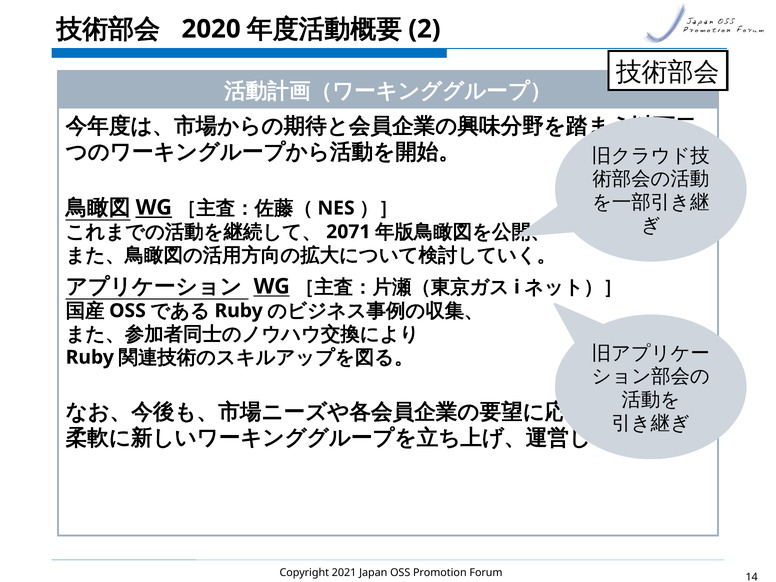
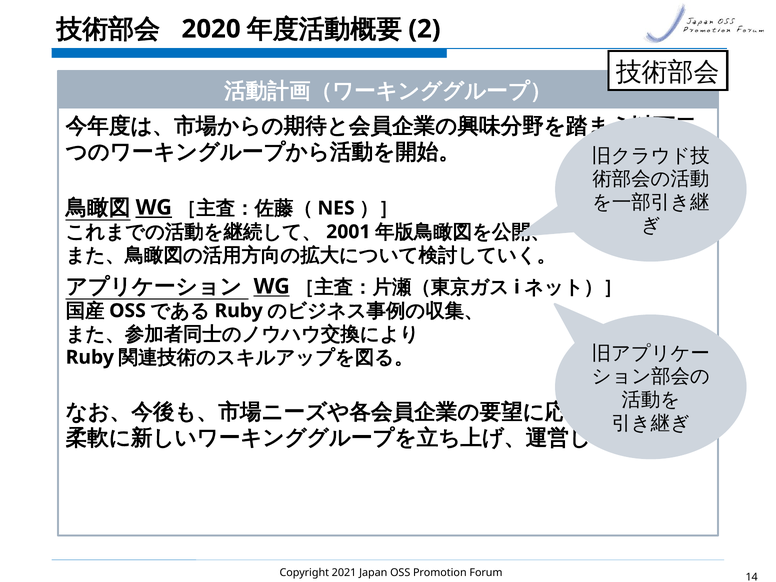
2071: 2071 -> 2001 (348, 232)
